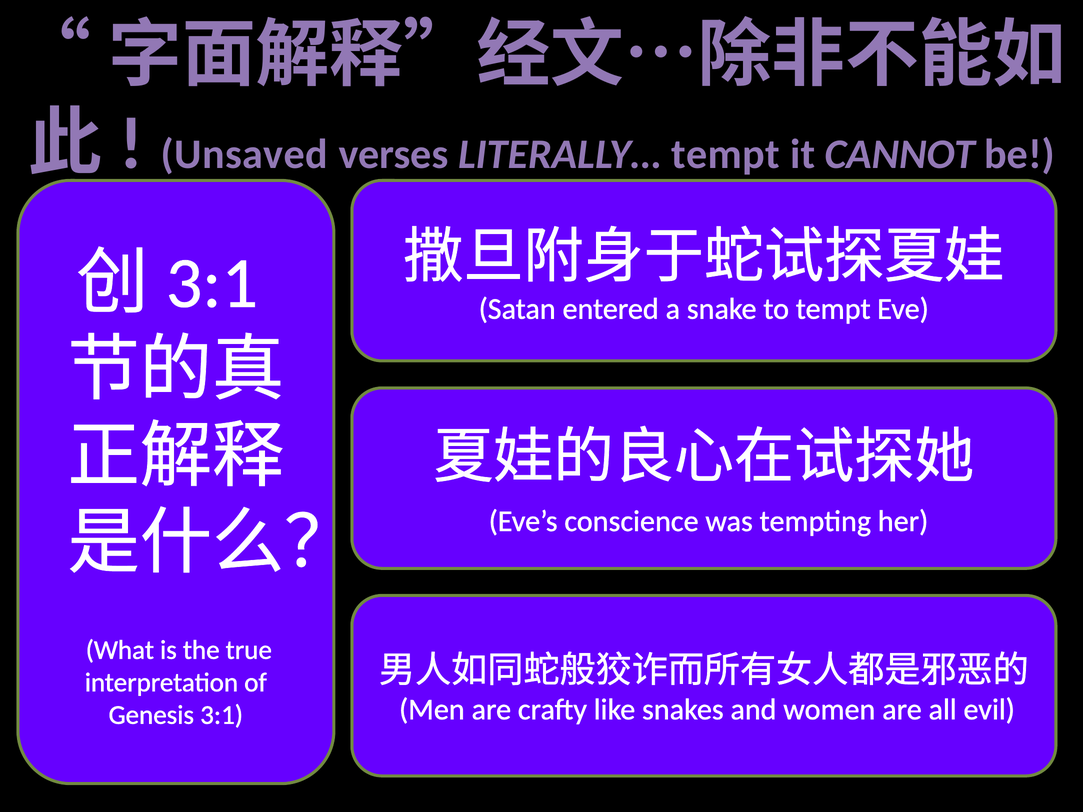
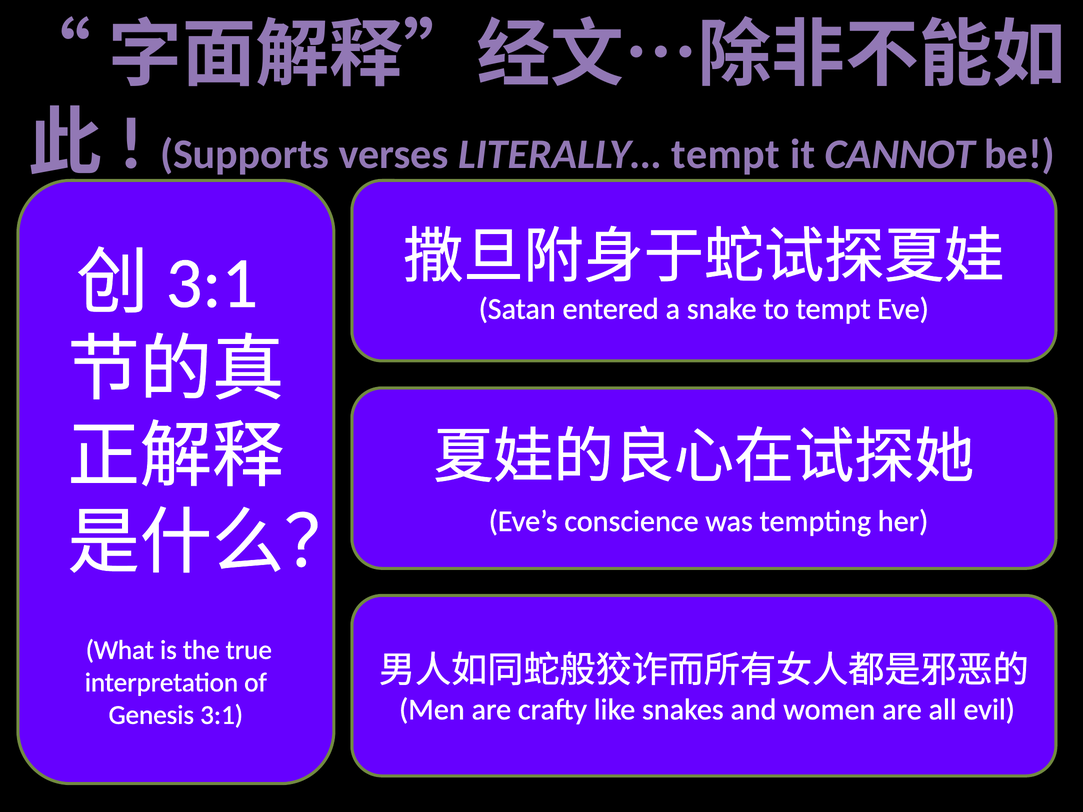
Unsaved: Unsaved -> Supports (245, 155)
